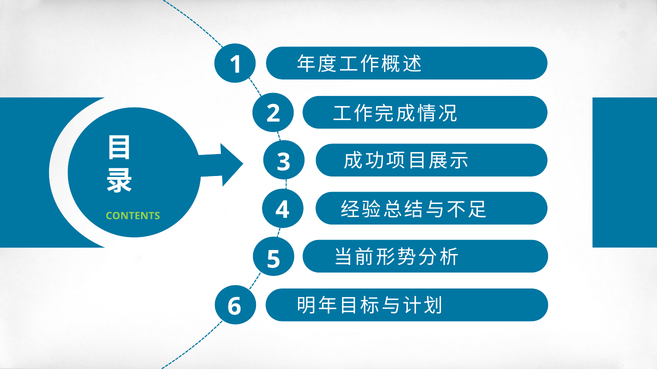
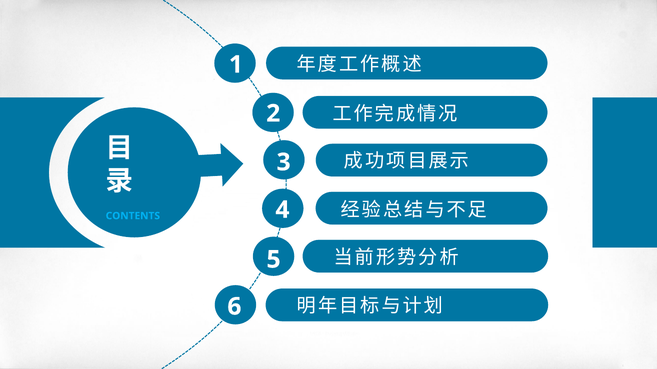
CONTENTS colour: light green -> light blue (133, 216)
